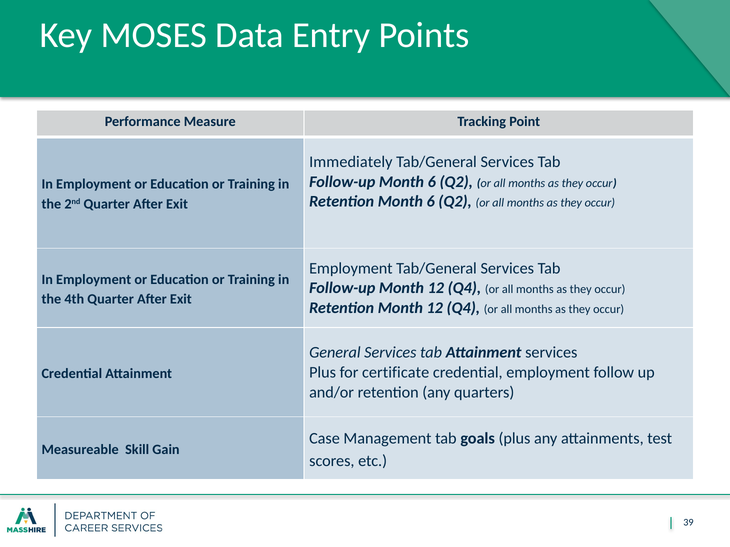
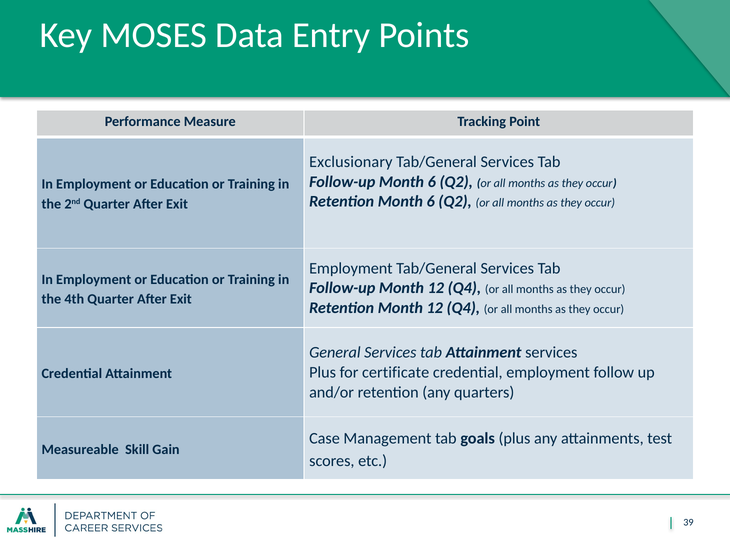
Immediately: Immediately -> Exclusionary (351, 162)
